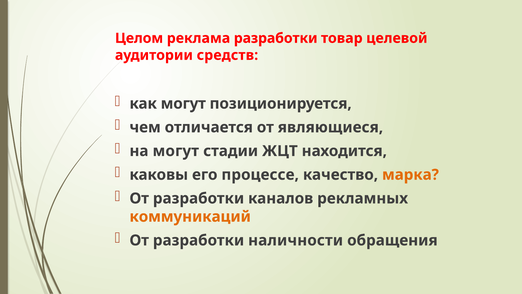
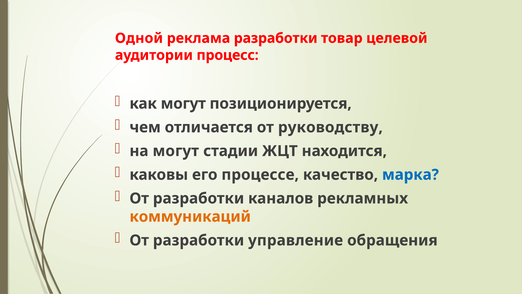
Целом: Целом -> Одной (139, 38)
средств: средств -> процесс (228, 55)
являющиеся: являющиеся -> руководству (330, 127)
марка colour: orange -> blue (410, 175)
наличности: наличности -> управление (296, 240)
